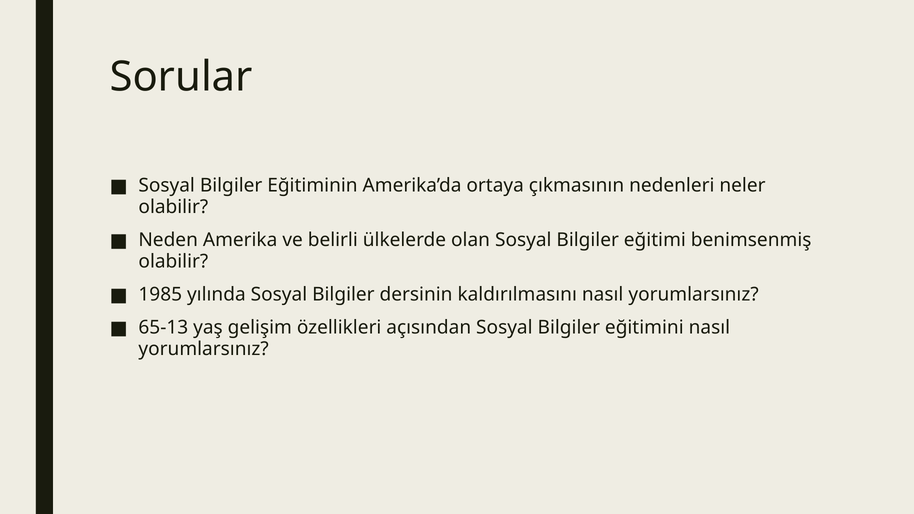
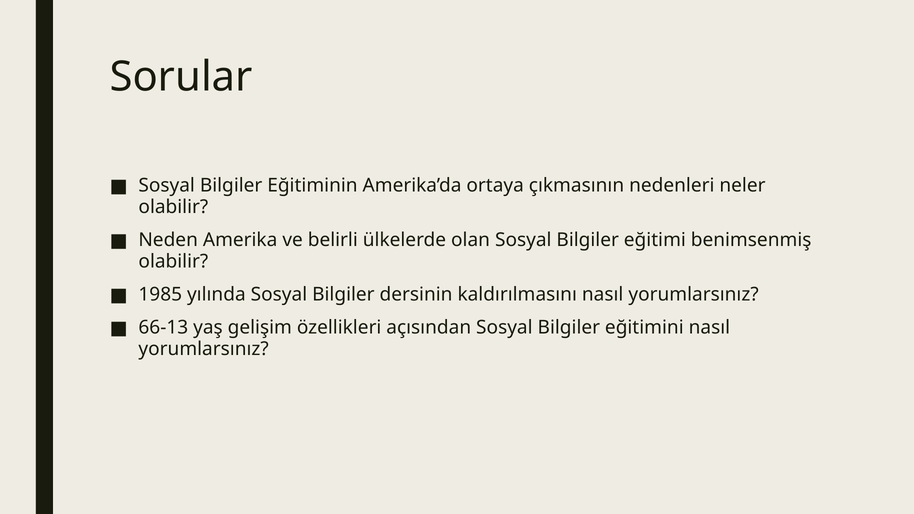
65-13: 65-13 -> 66-13 (163, 328)
